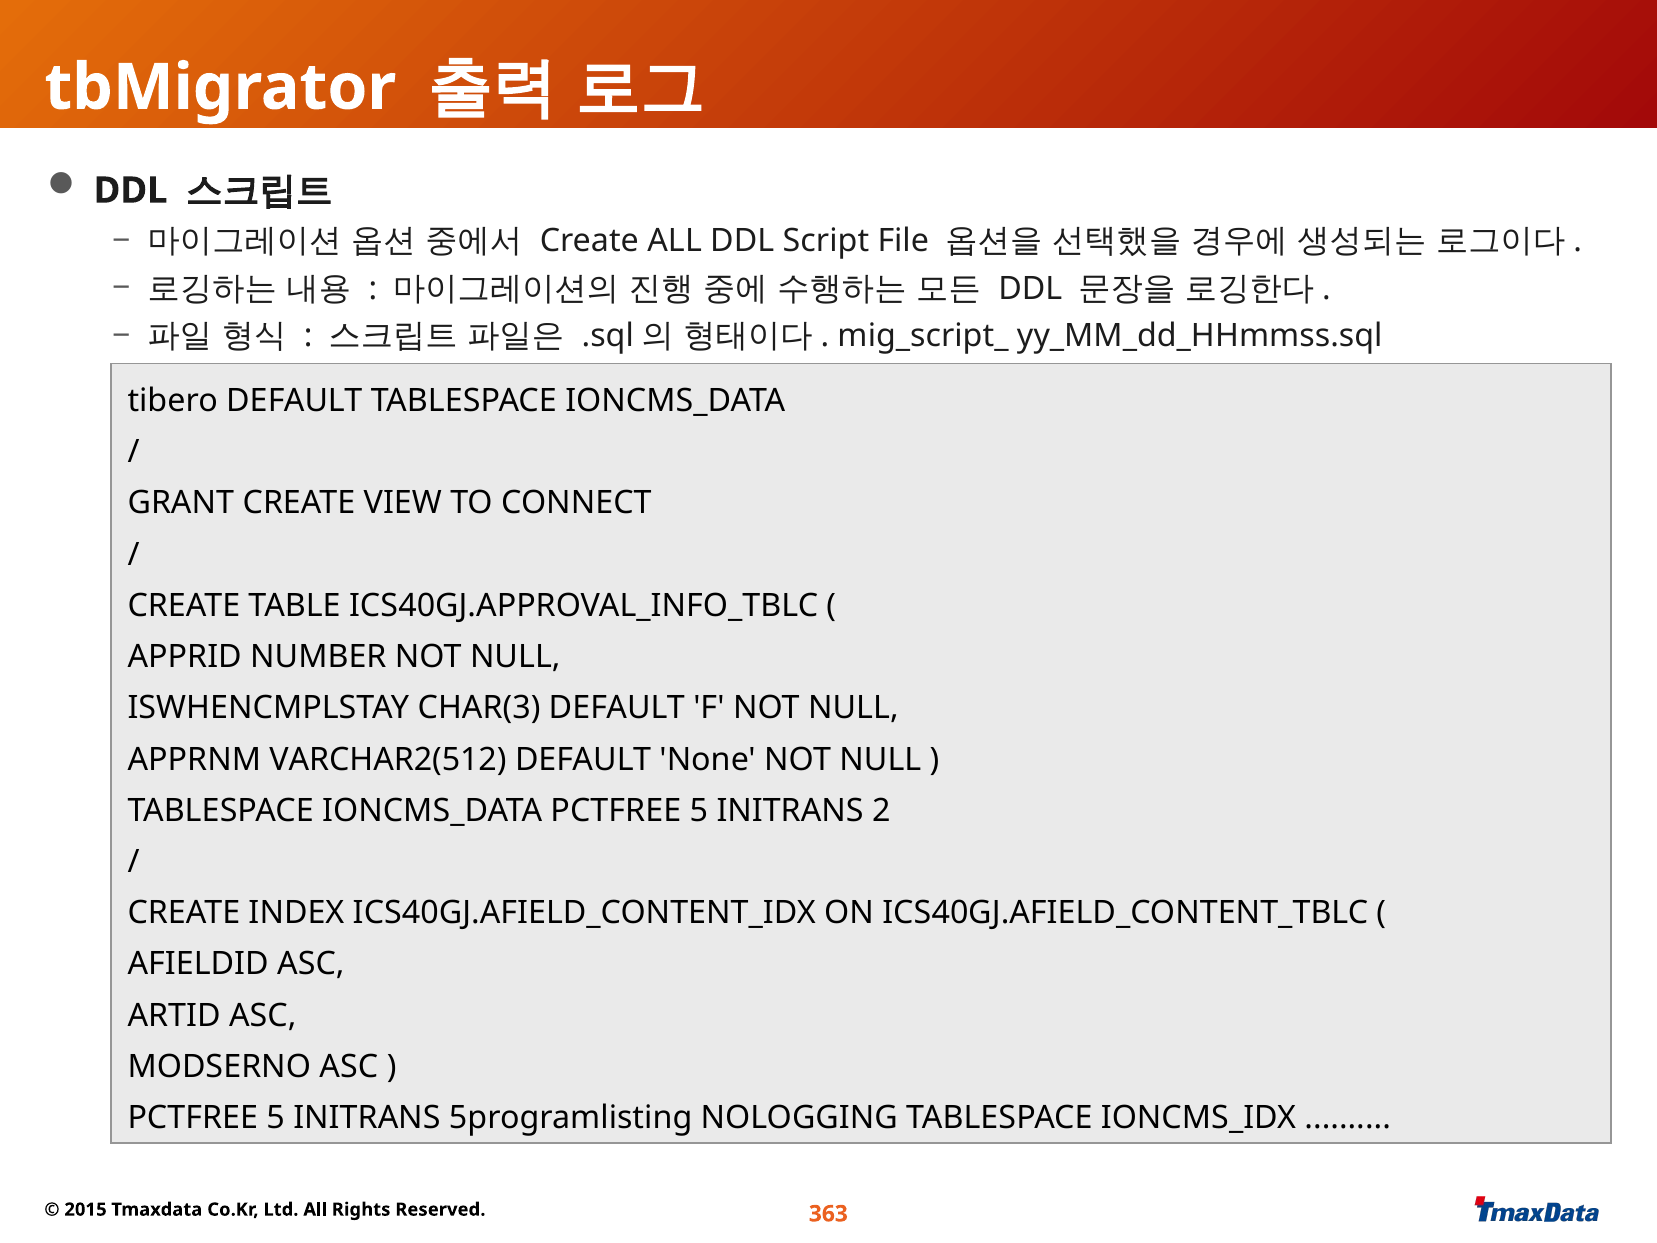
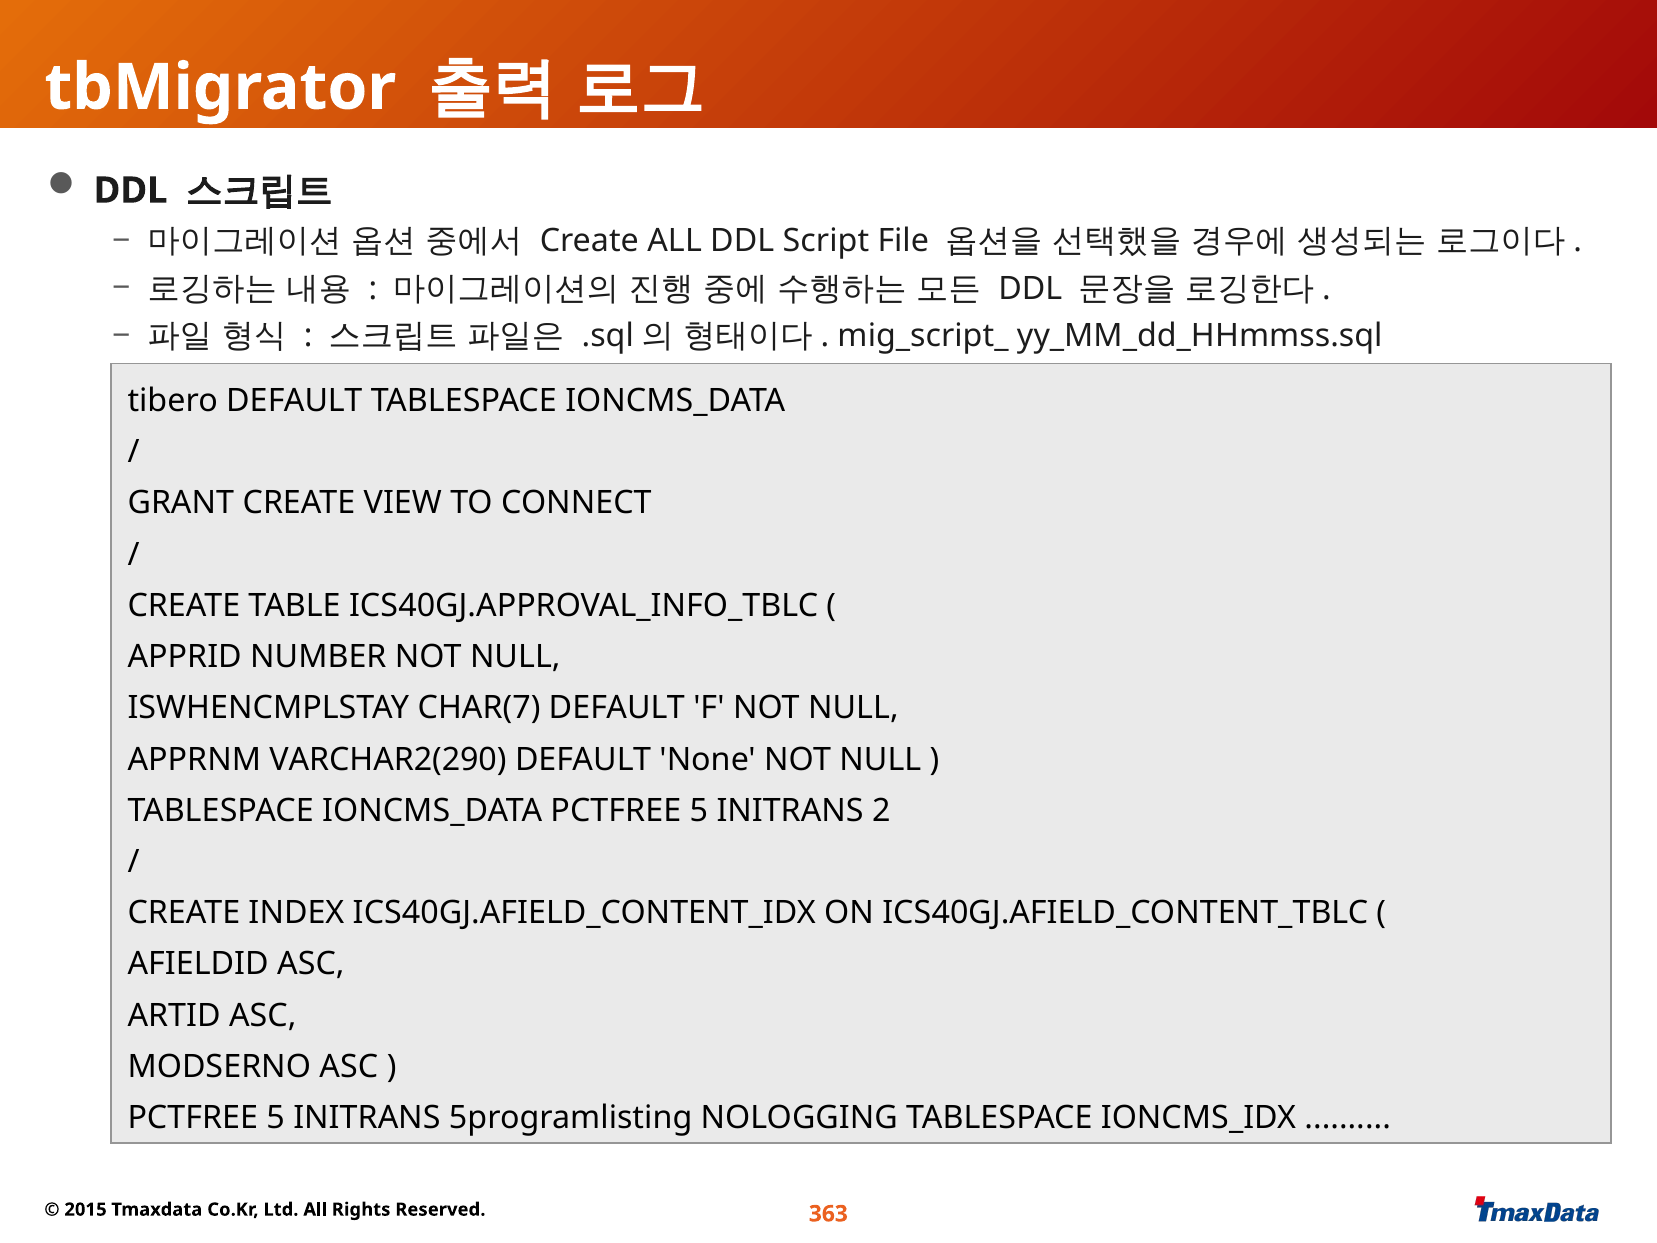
CHAR(3: CHAR(3 -> CHAR(7 (479, 708)
VARCHAR2(512: VARCHAR2(512 -> VARCHAR2(290 (388, 759)
